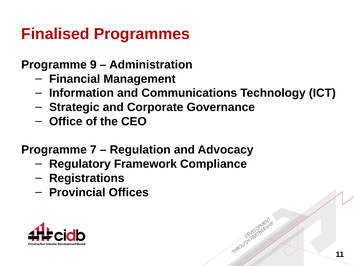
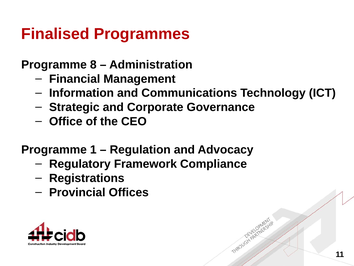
9: 9 -> 8 (93, 65)
7: 7 -> 1 (93, 150)
